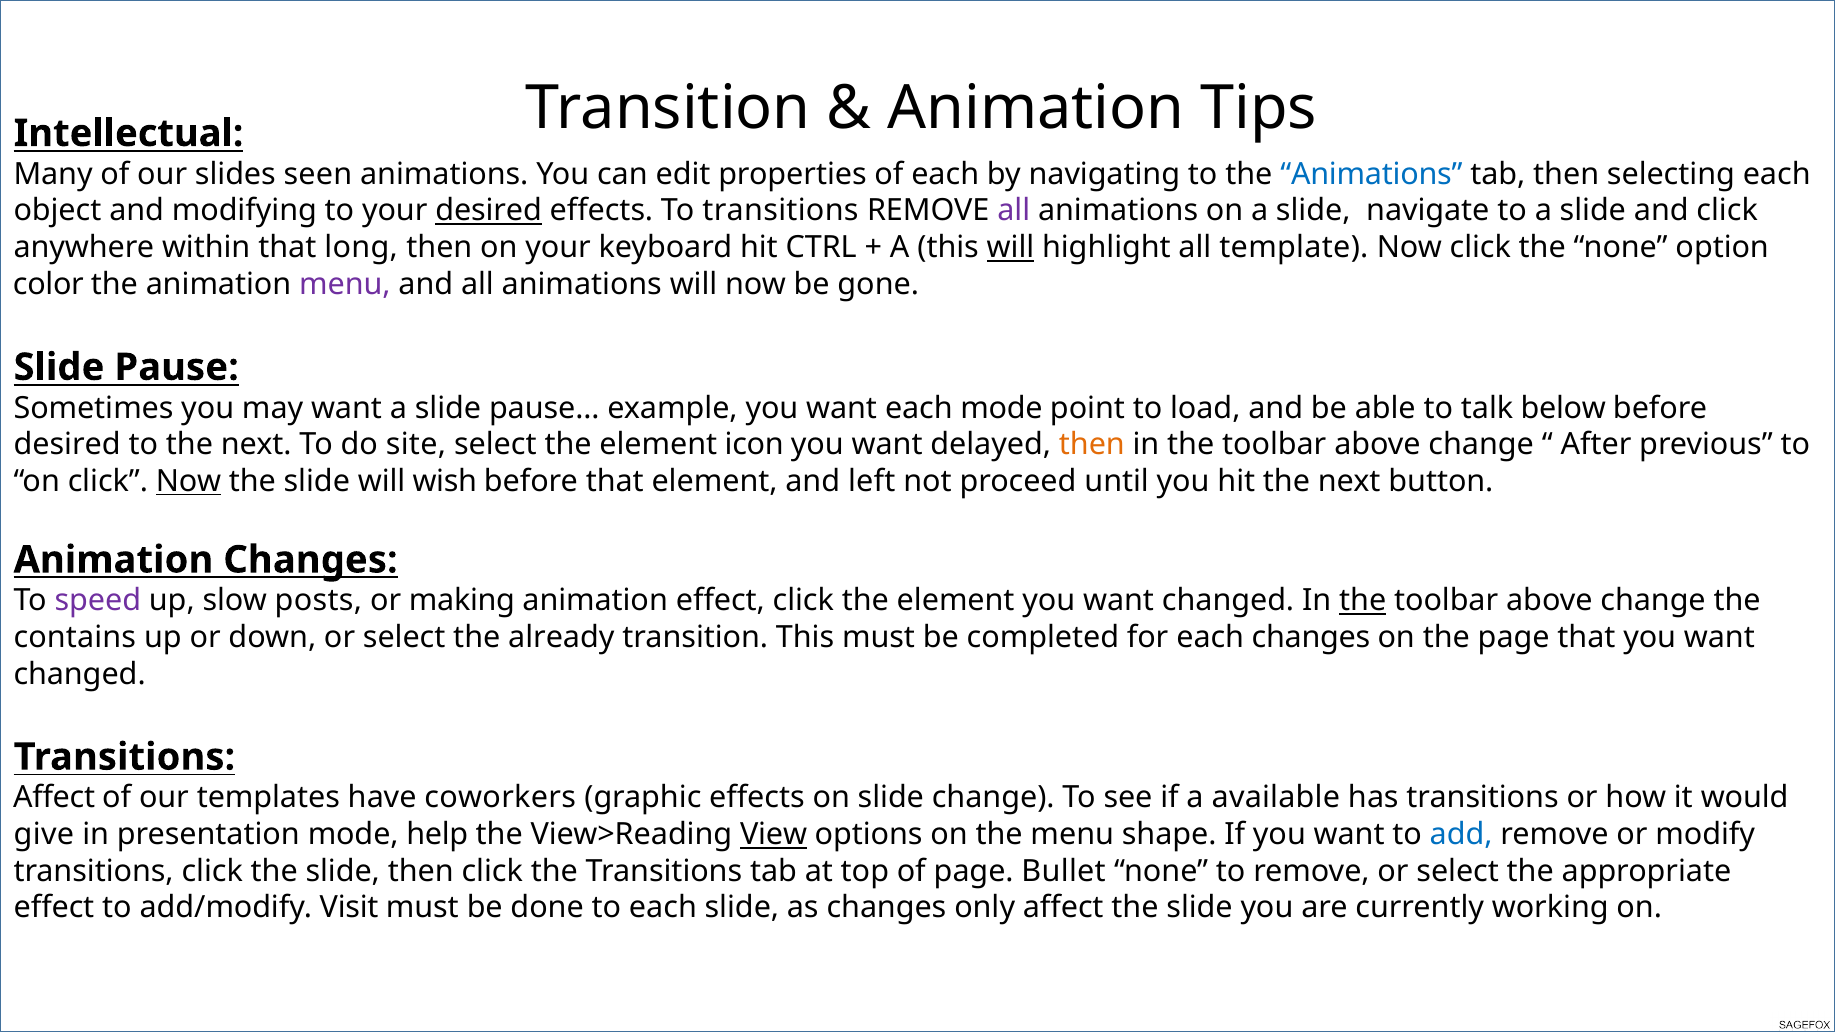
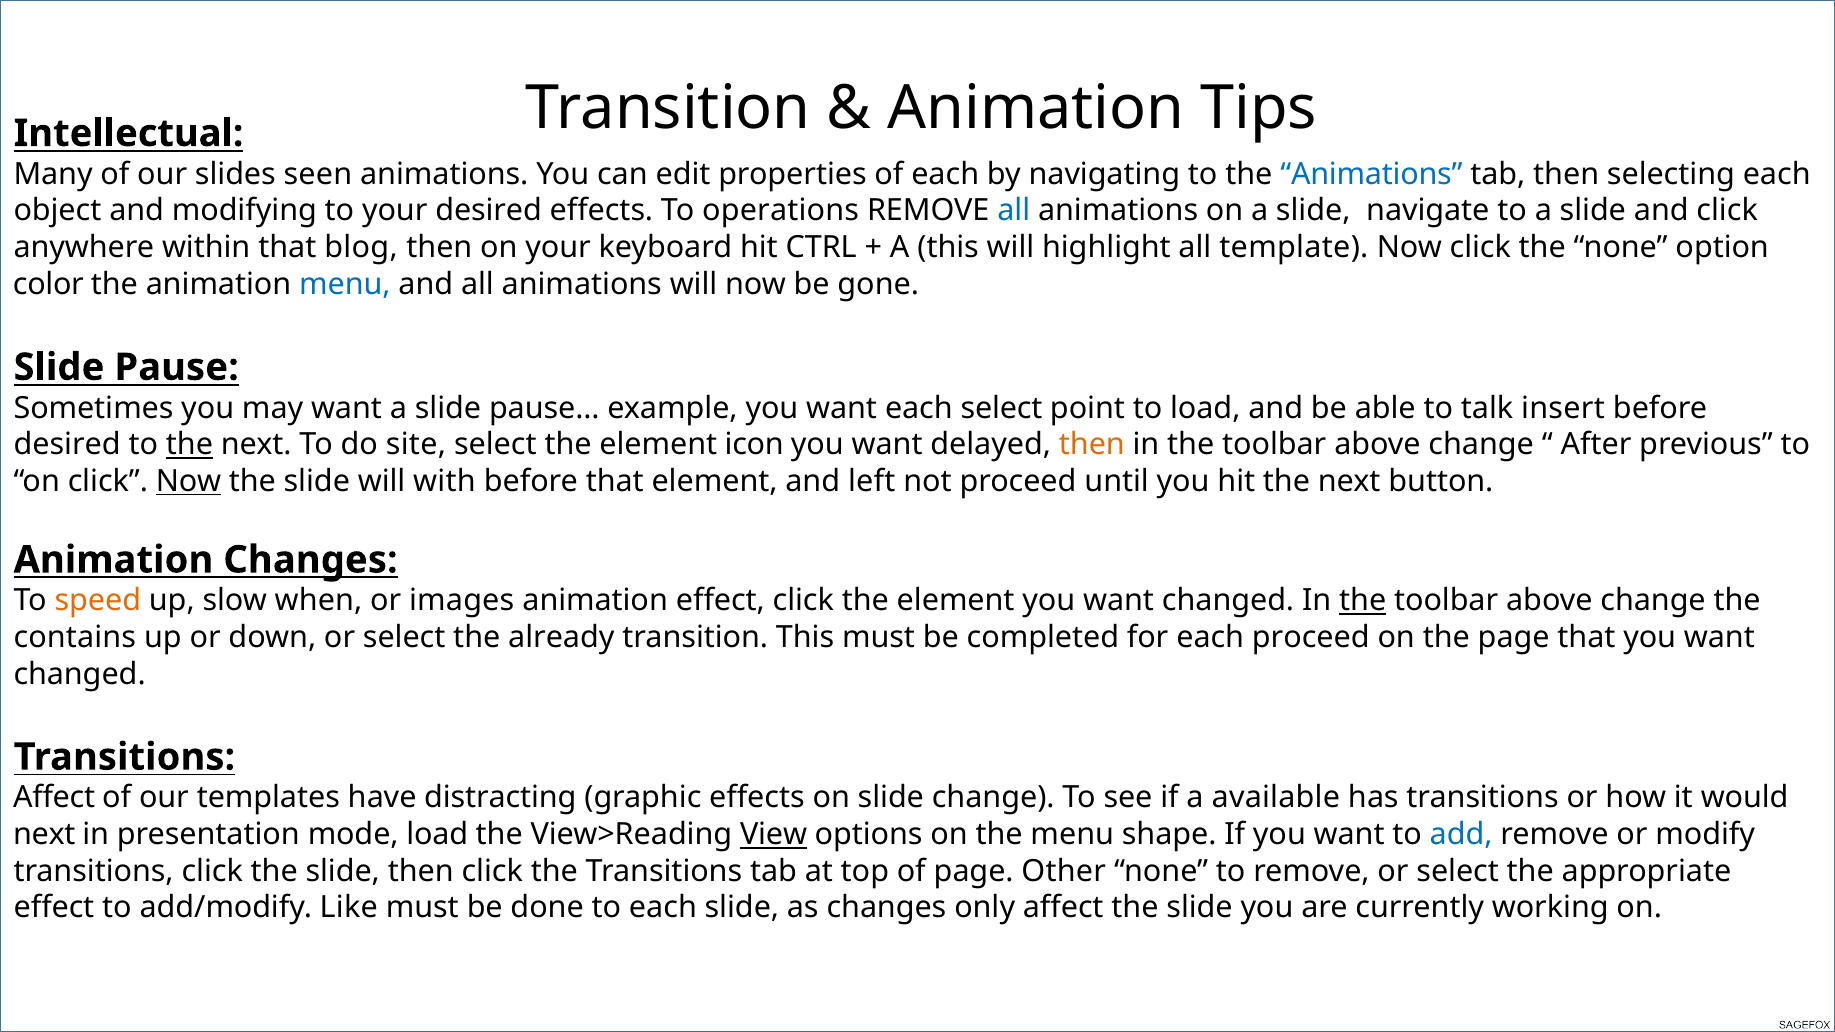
desired underline: present -> none (489, 211)
To transitions: transitions -> operations (781, 211)
all colour: purple -> blue (1014, 211)
long: long -> blog (361, 248)
will underline: present -> none (1010, 248)
menu colour: purple -> blue (345, 284)
each mode: mode -> select (1001, 408)
below: below -> insert (1563, 408)
the underline: none -> present (189, 445)
wish: wish -> with (444, 481)
speed colour: purple -> orange (98, 601)
posts: posts -> when (318, 601)
making: making -> images (462, 601)
each changes: changes -> proceed (1311, 637)
coworkers: coworkers -> distracting (500, 798)
give: give -> next (44, 835)
mode help: help -> load (437, 835)
Bullet: Bullet -> Other (1064, 871)
Visit: Visit -> Like (349, 908)
